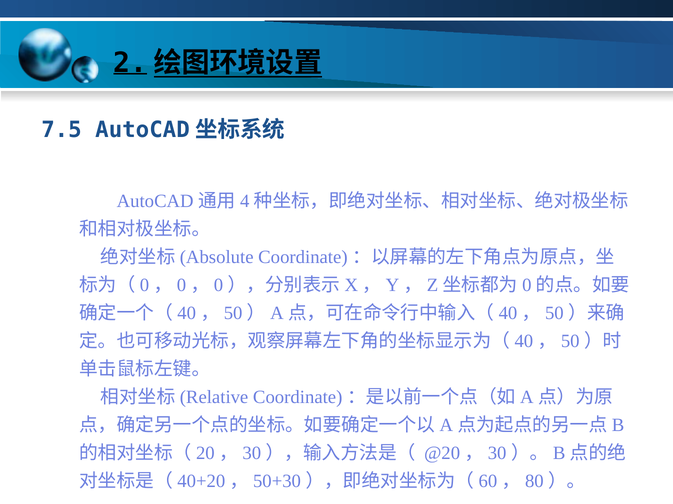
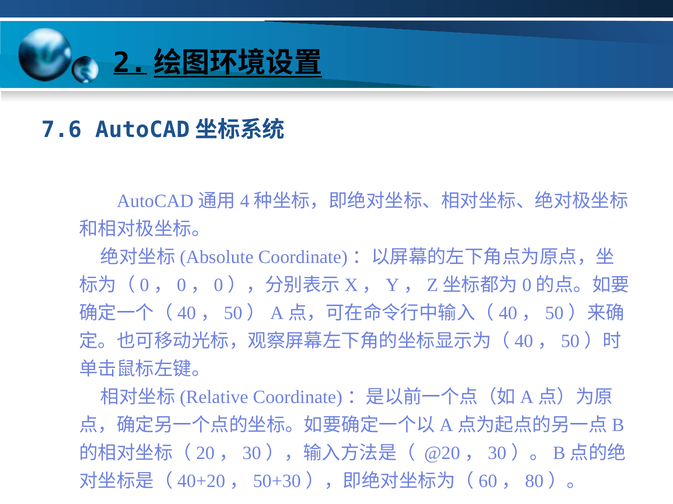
7.5: 7.5 -> 7.6 (61, 130)
